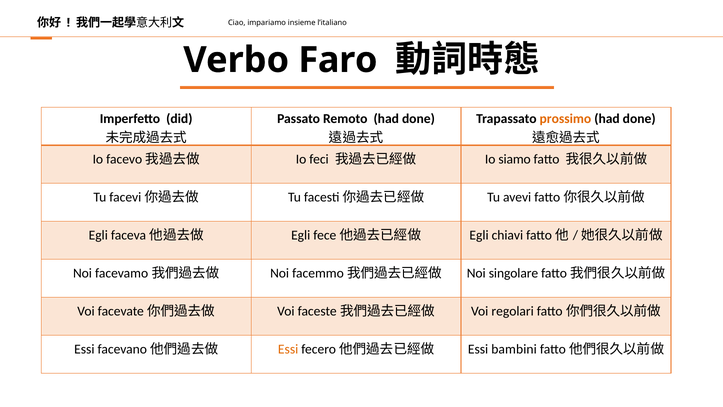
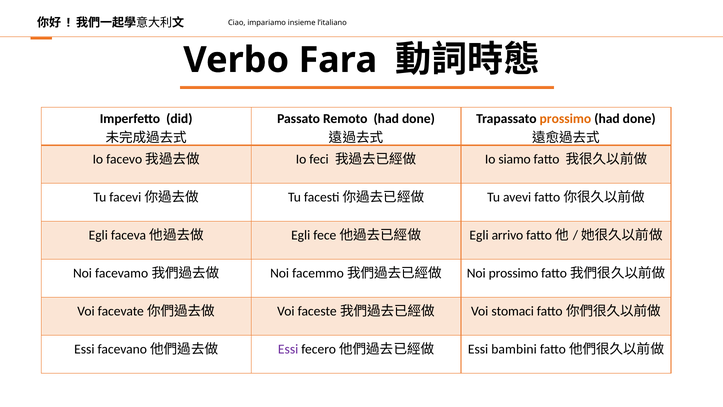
Faro: Faro -> Fara (338, 60)
chiavi: chiavi -> arrivo (507, 235)
Noi singolare: singolare -> prossimo (513, 273)
regolari: regolari -> stomaci (513, 311)
Essi colour: orange -> purple (288, 349)
